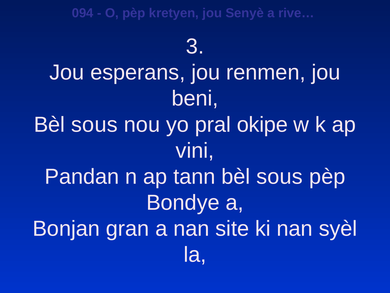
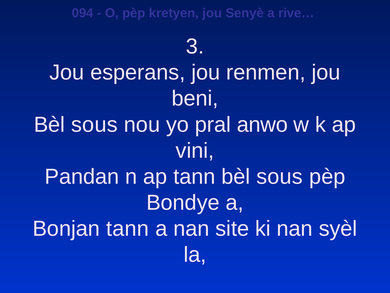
okipe: okipe -> anwo (262, 124)
Bonjan gran: gran -> tann (127, 228)
